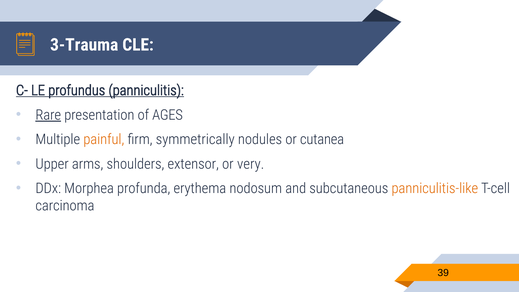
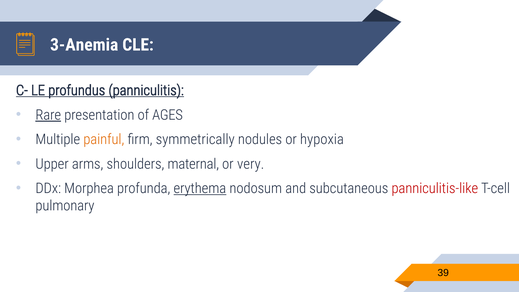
3-Trauma: 3-Trauma -> 3-Anemia (84, 45)
cutanea: cutanea -> hypoxia (322, 139)
extensor: extensor -> maternal (193, 164)
erythema underline: none -> present (200, 188)
panniculitis-like colour: orange -> red (435, 188)
carcinoma: carcinoma -> pulmonary (65, 206)
